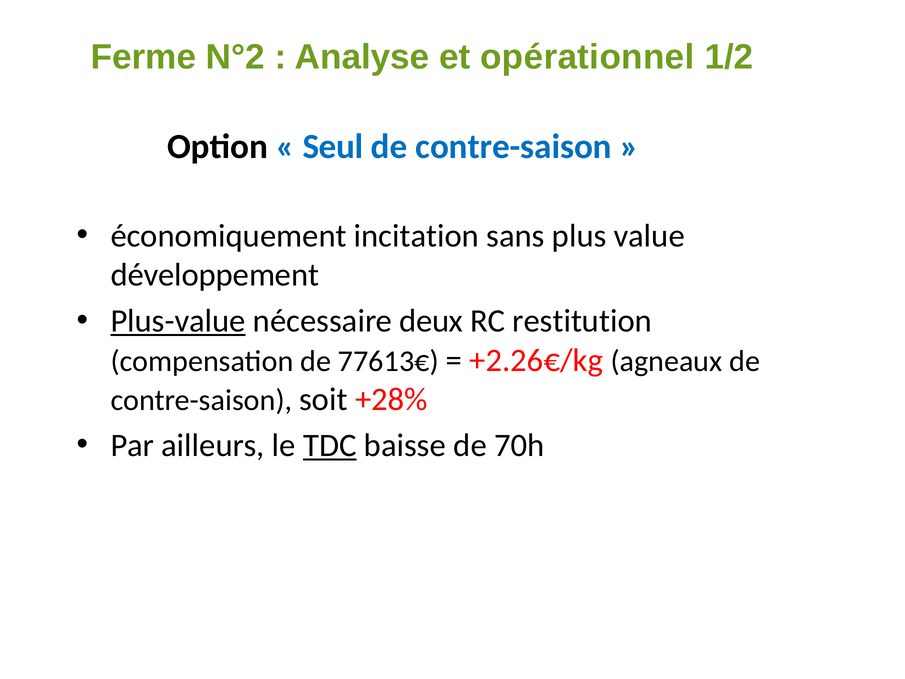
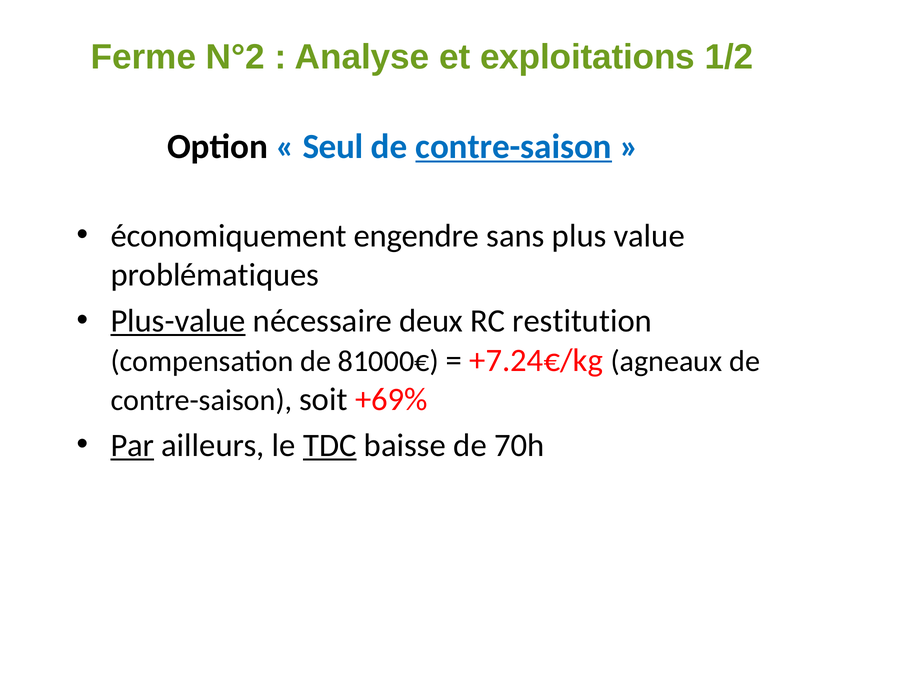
opérationnel: opérationnel -> exploitations (588, 57)
contre-saison underline: none -> present (514, 146)
incitation: incitation -> engendre (416, 236)
développement: développement -> problématiques (215, 275)
77613€: 77613€ -> 81000€ (388, 361)
+2.26€/kg: +2.26€/kg -> +7.24€/kg (536, 360)
+28%: +28% -> +69% (391, 400)
Par underline: none -> present (132, 445)
